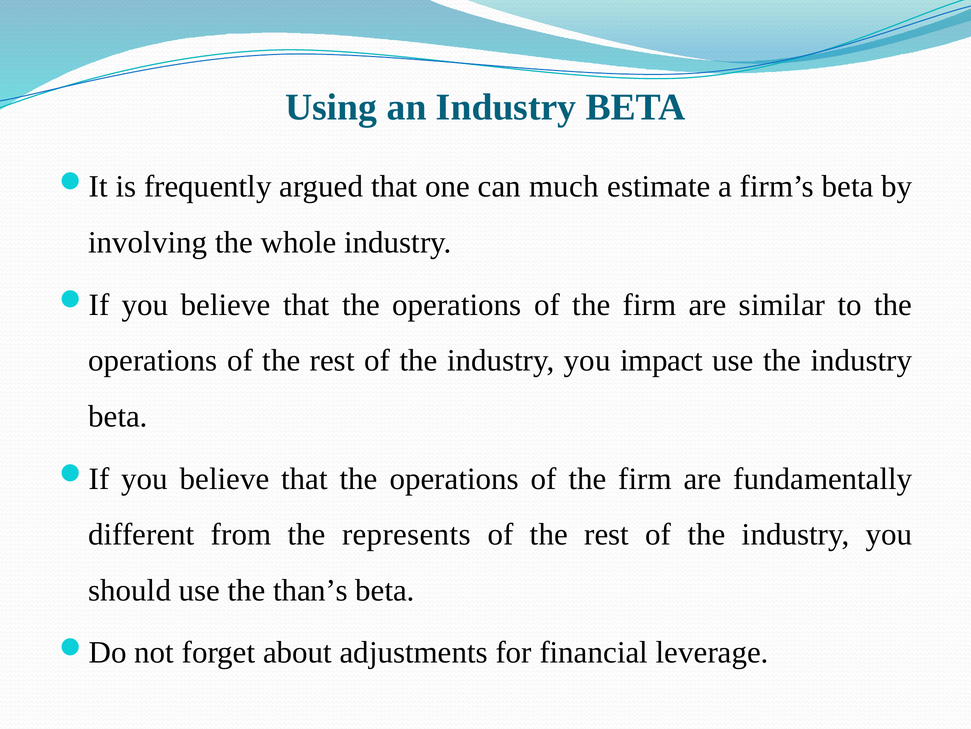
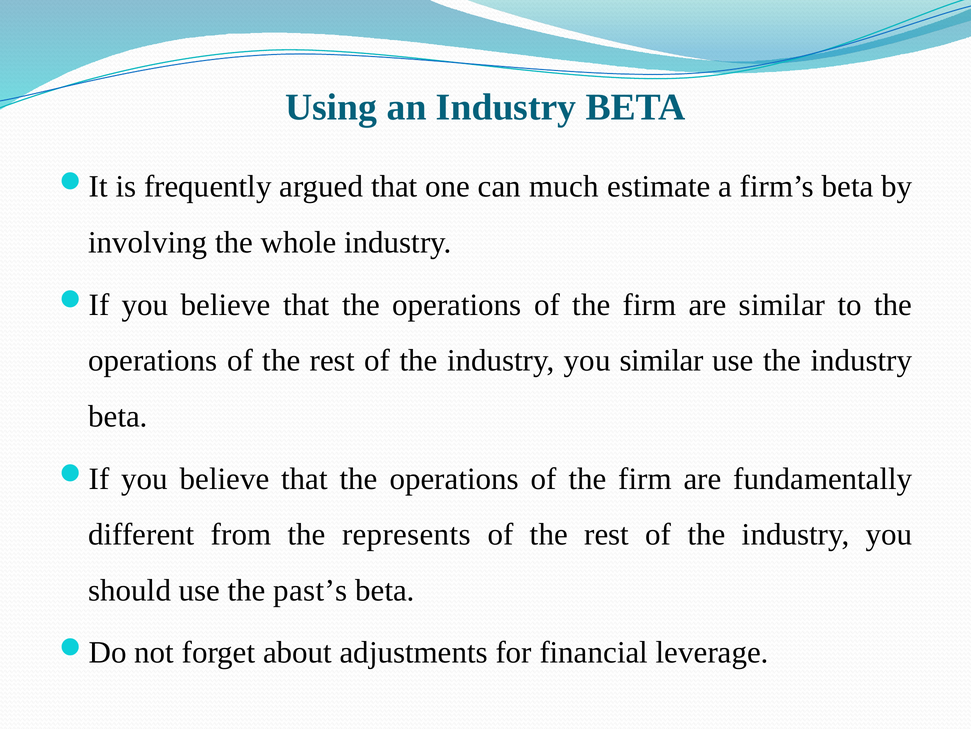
you impact: impact -> similar (662, 360)
than’s: than’s -> past’s (310, 590)
